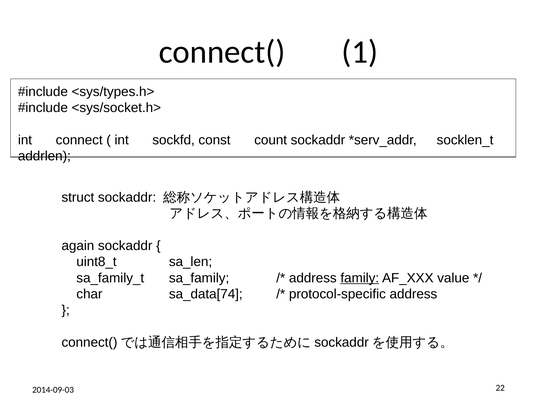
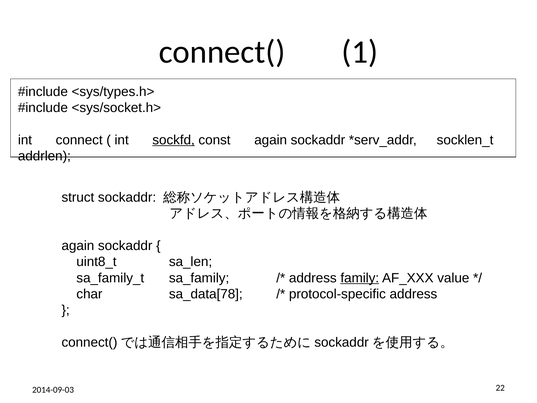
sockfd underline: none -> present (174, 140)
const count: count -> again (271, 140)
sa_data[74: sa_data[74 -> sa_data[78 (206, 294)
